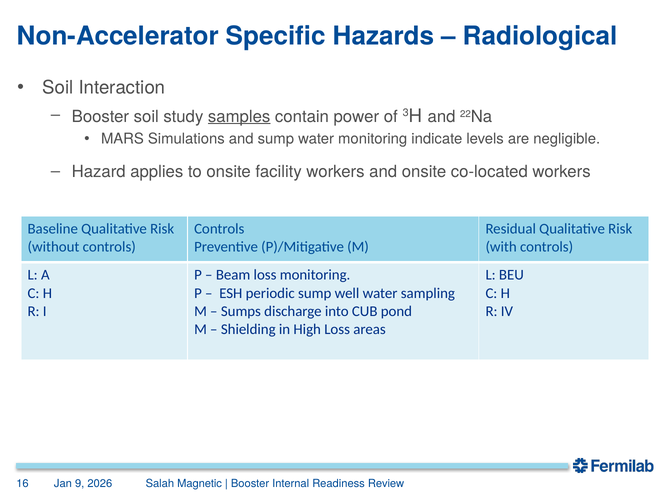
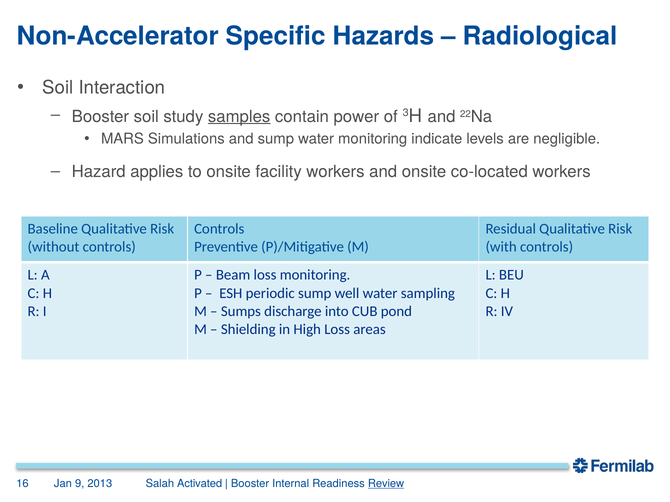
2026: 2026 -> 2013 (100, 484)
Magnetic: Magnetic -> Activated (200, 484)
Review underline: none -> present (386, 484)
